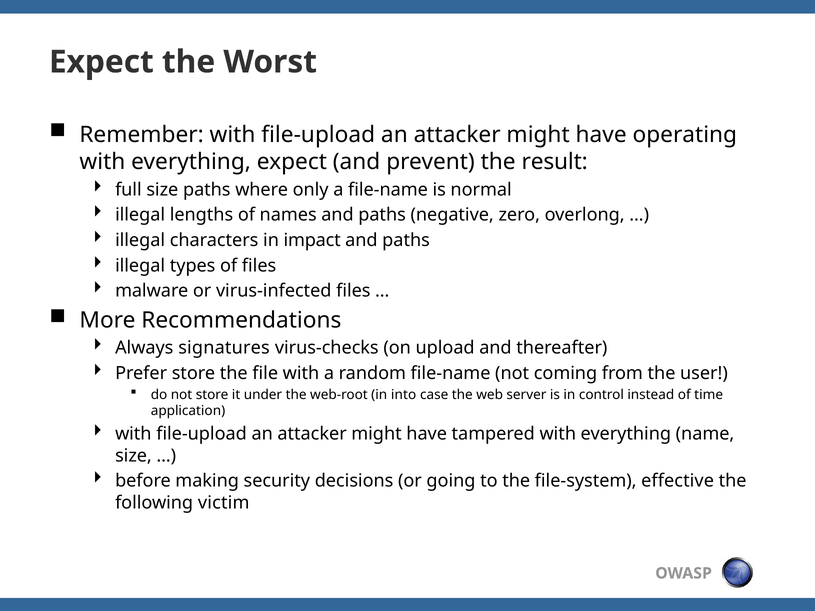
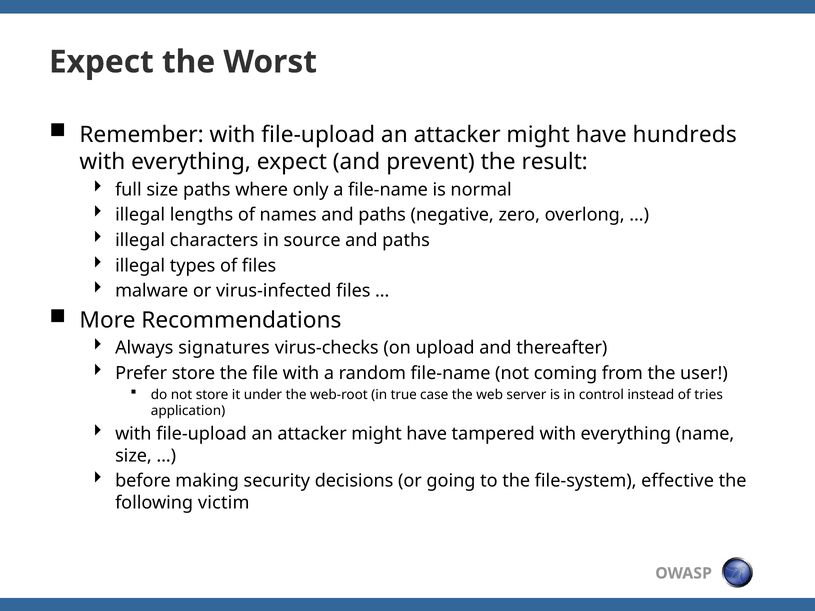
operating: operating -> hundreds (685, 135)
impact: impact -> source (312, 240)
into: into -> true (404, 395)
time: time -> tries (709, 395)
